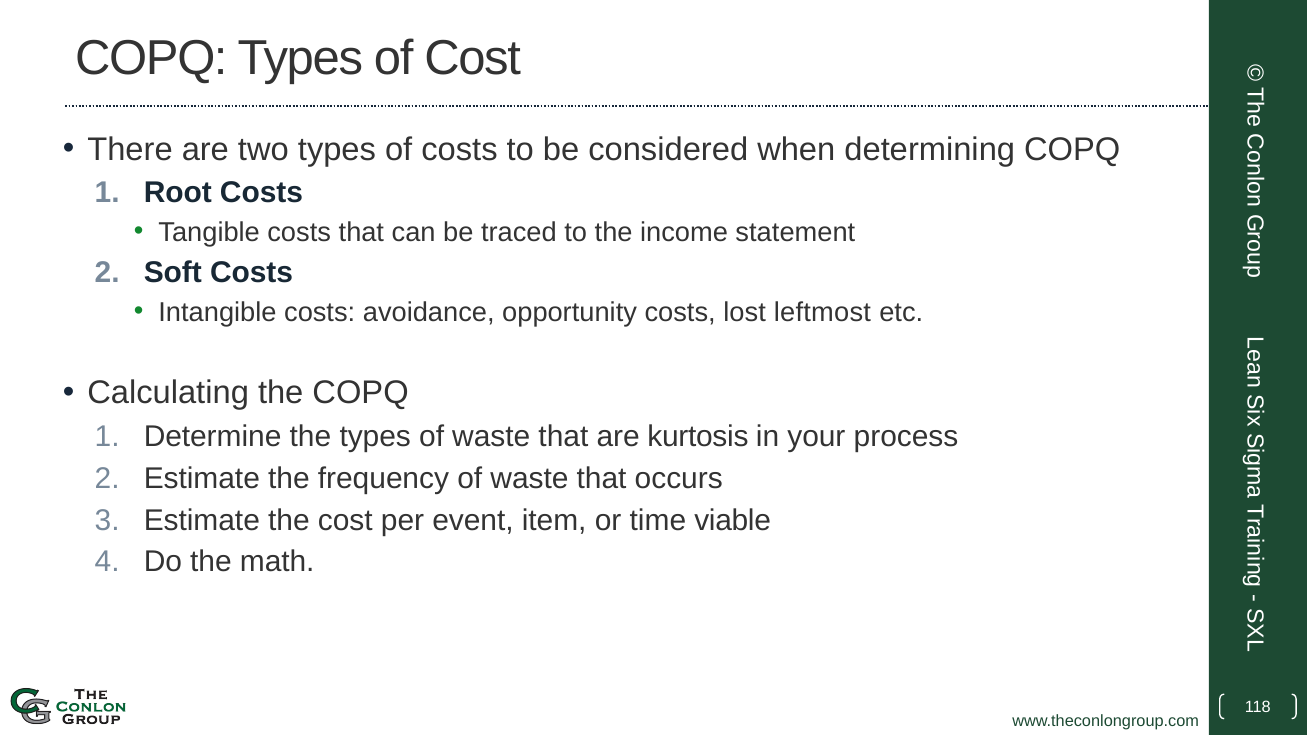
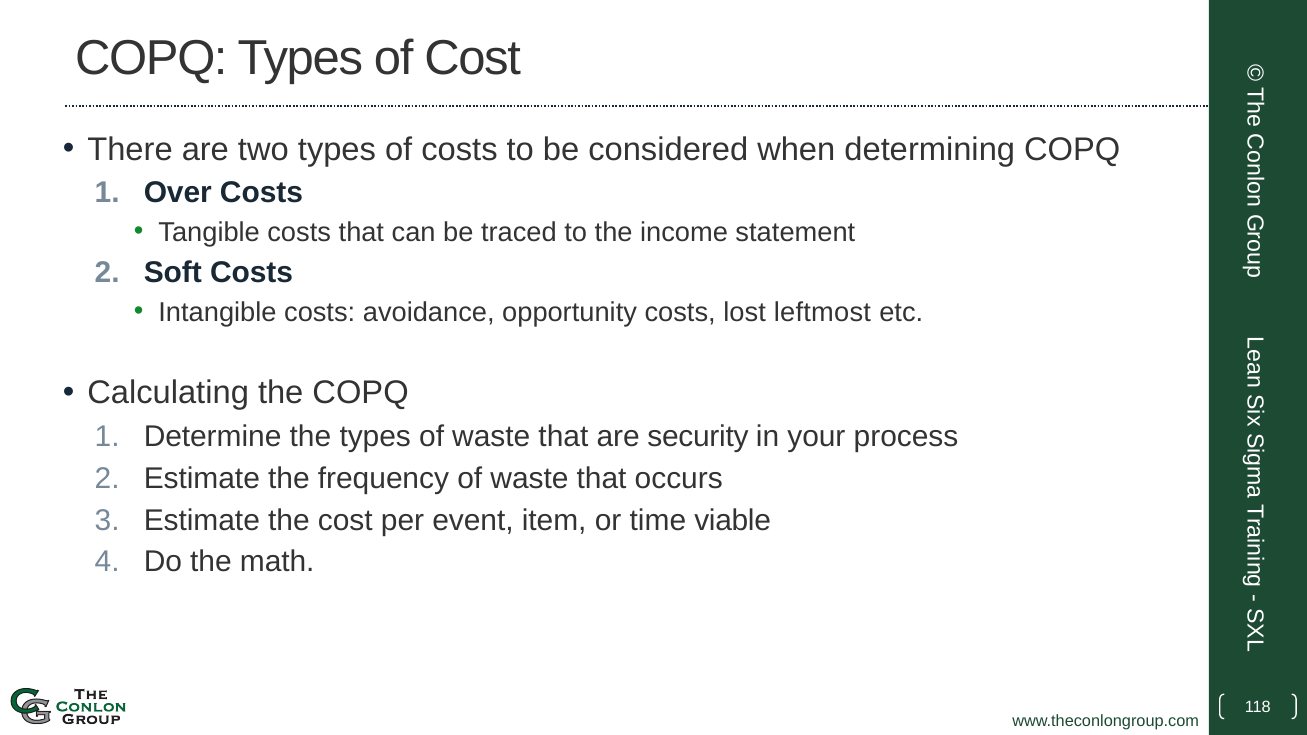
Root: Root -> Over (178, 193)
kurtosis: kurtosis -> security (698, 437)
